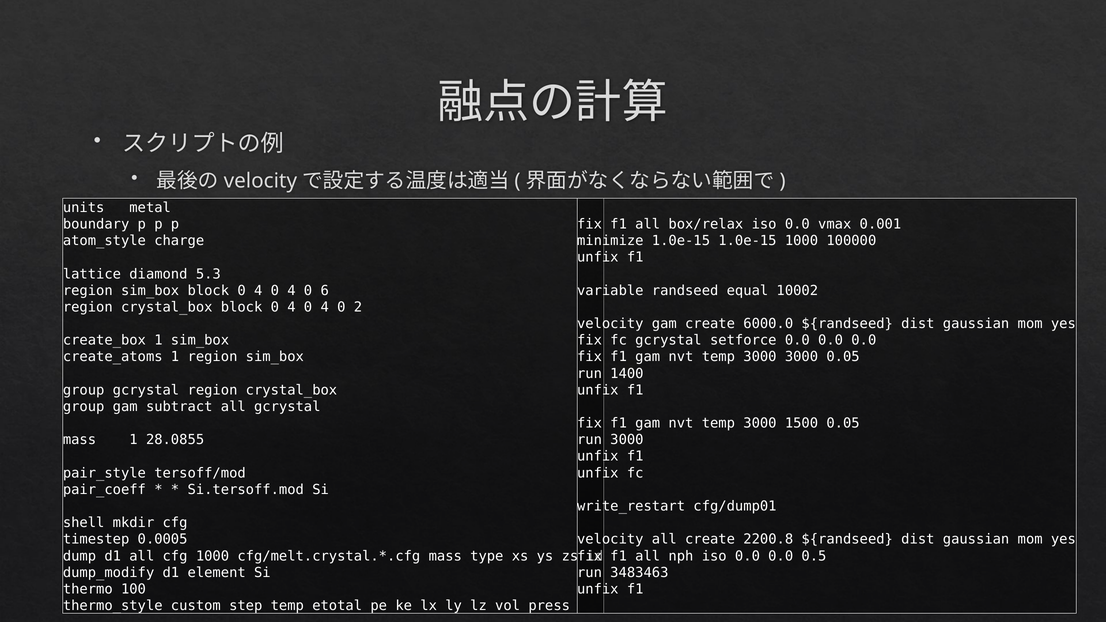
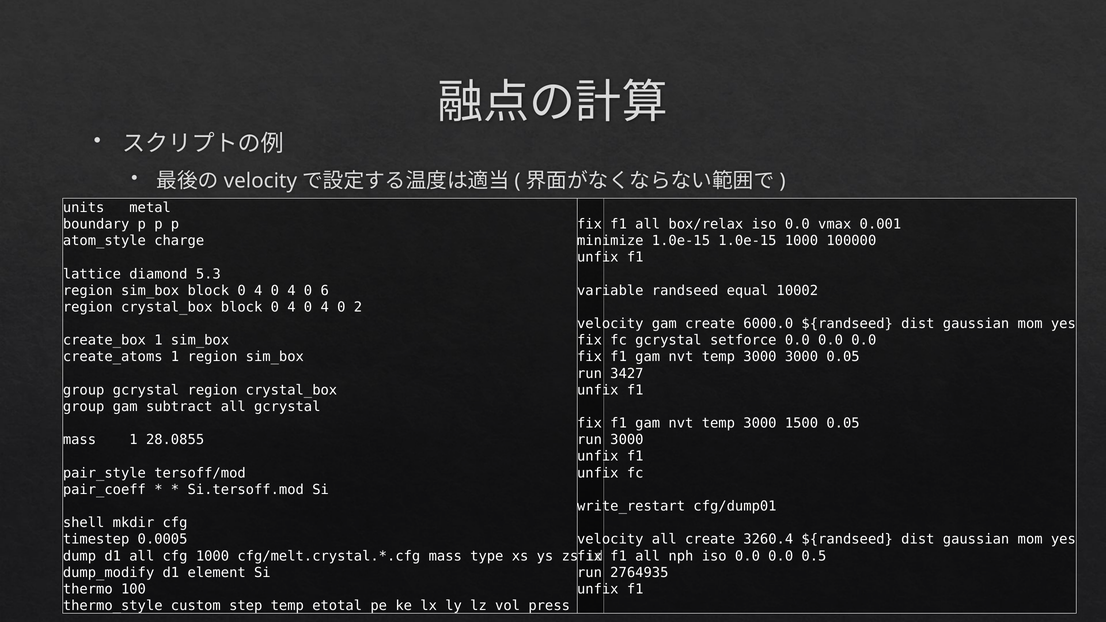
1400: 1400 -> 3427 (627, 374)
2200.8: 2200.8 -> 3260.4 (768, 539)
3483463: 3483463 -> 2764935 (639, 573)
